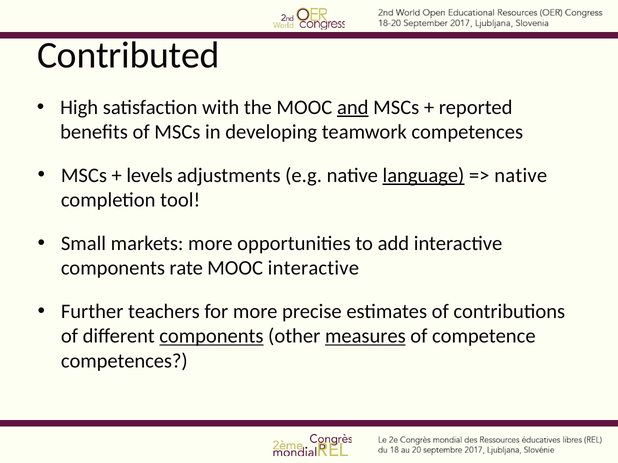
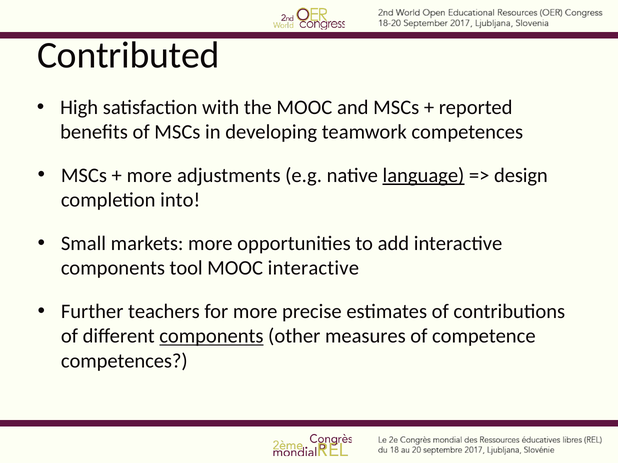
and underline: present -> none (353, 107)
levels: levels -> more (149, 176)
native: native -> design (521, 176)
tool: tool -> into (180, 200)
rate: rate -> tool (186, 268)
measures underline: present -> none (365, 336)
